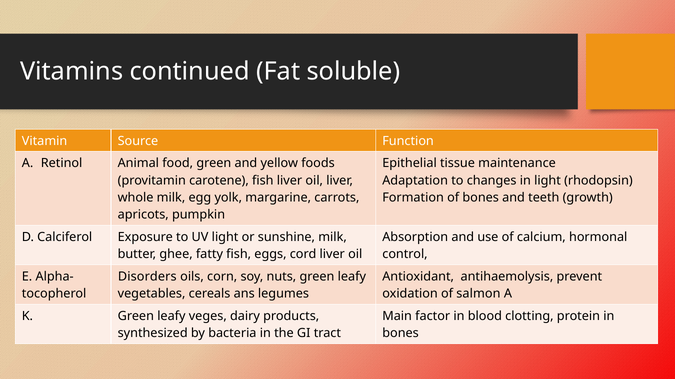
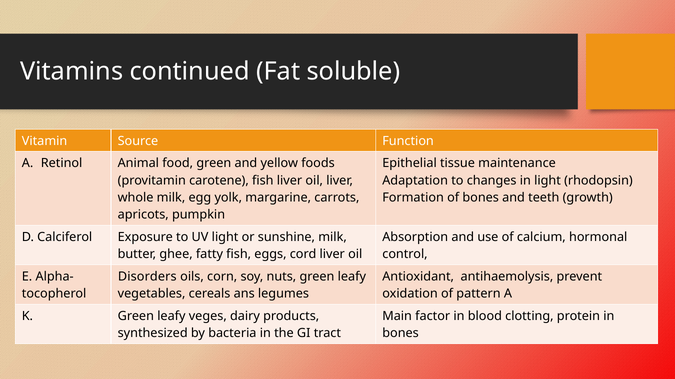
salmon: salmon -> pattern (478, 294)
